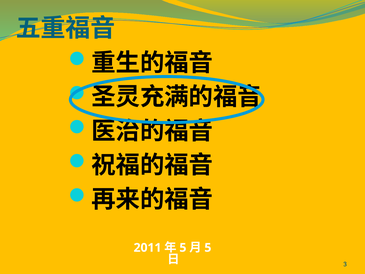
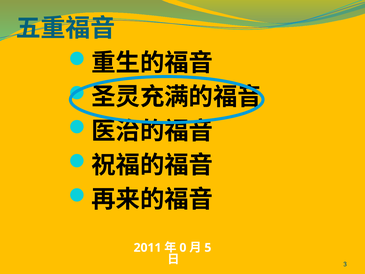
5: 5 -> 0 (183, 247)
